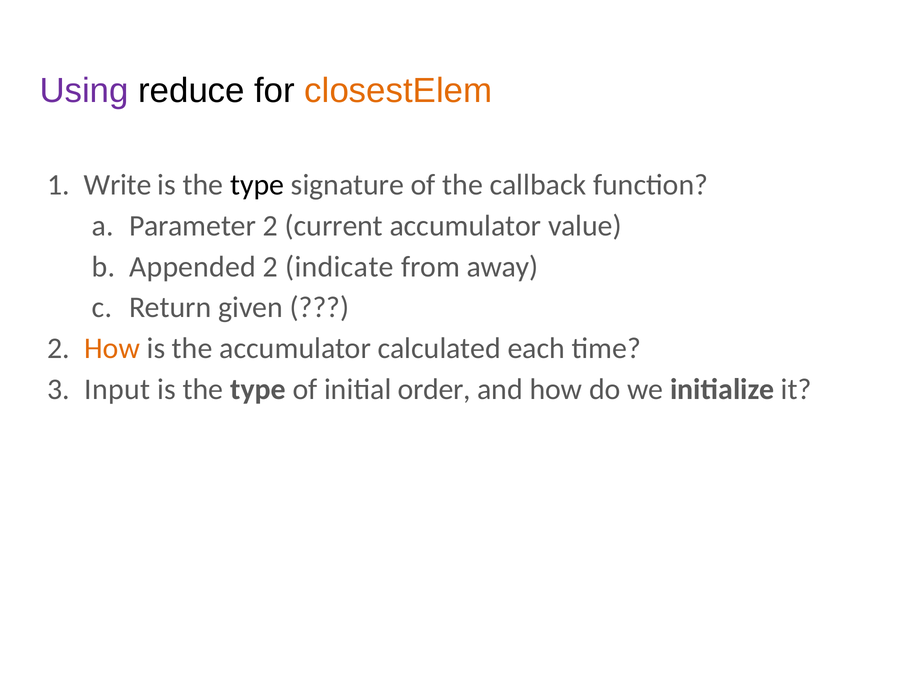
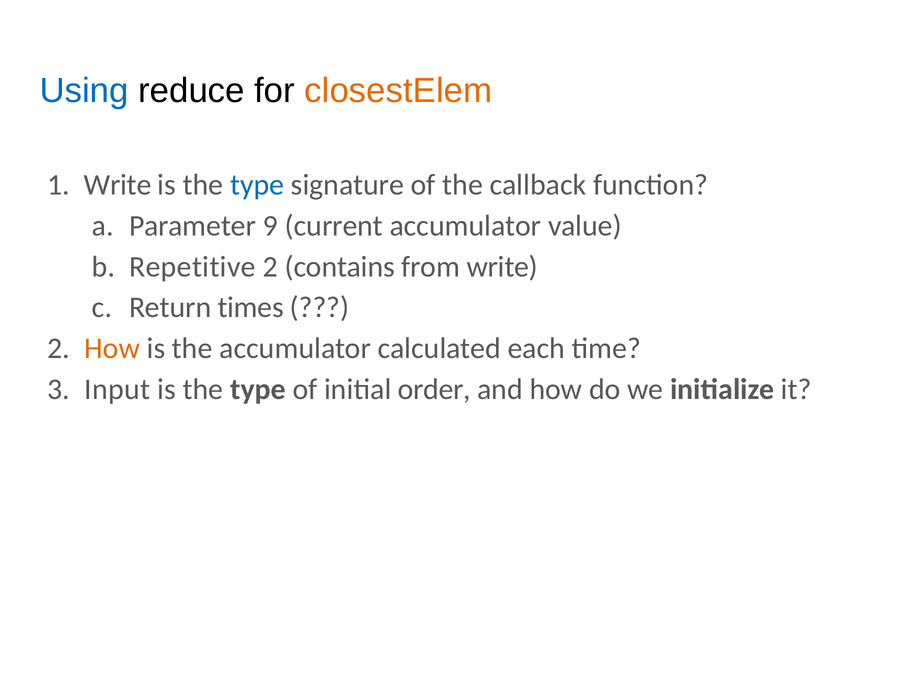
Using colour: purple -> blue (84, 91)
type colour: black -> blue (257, 185)
Parameter 2: 2 -> 9 (270, 226)
Appended: Appended -> Repetitive (192, 267)
indicate: indicate -> contains (340, 267)
from away: away -> write (502, 267)
given: given -> times (251, 307)
